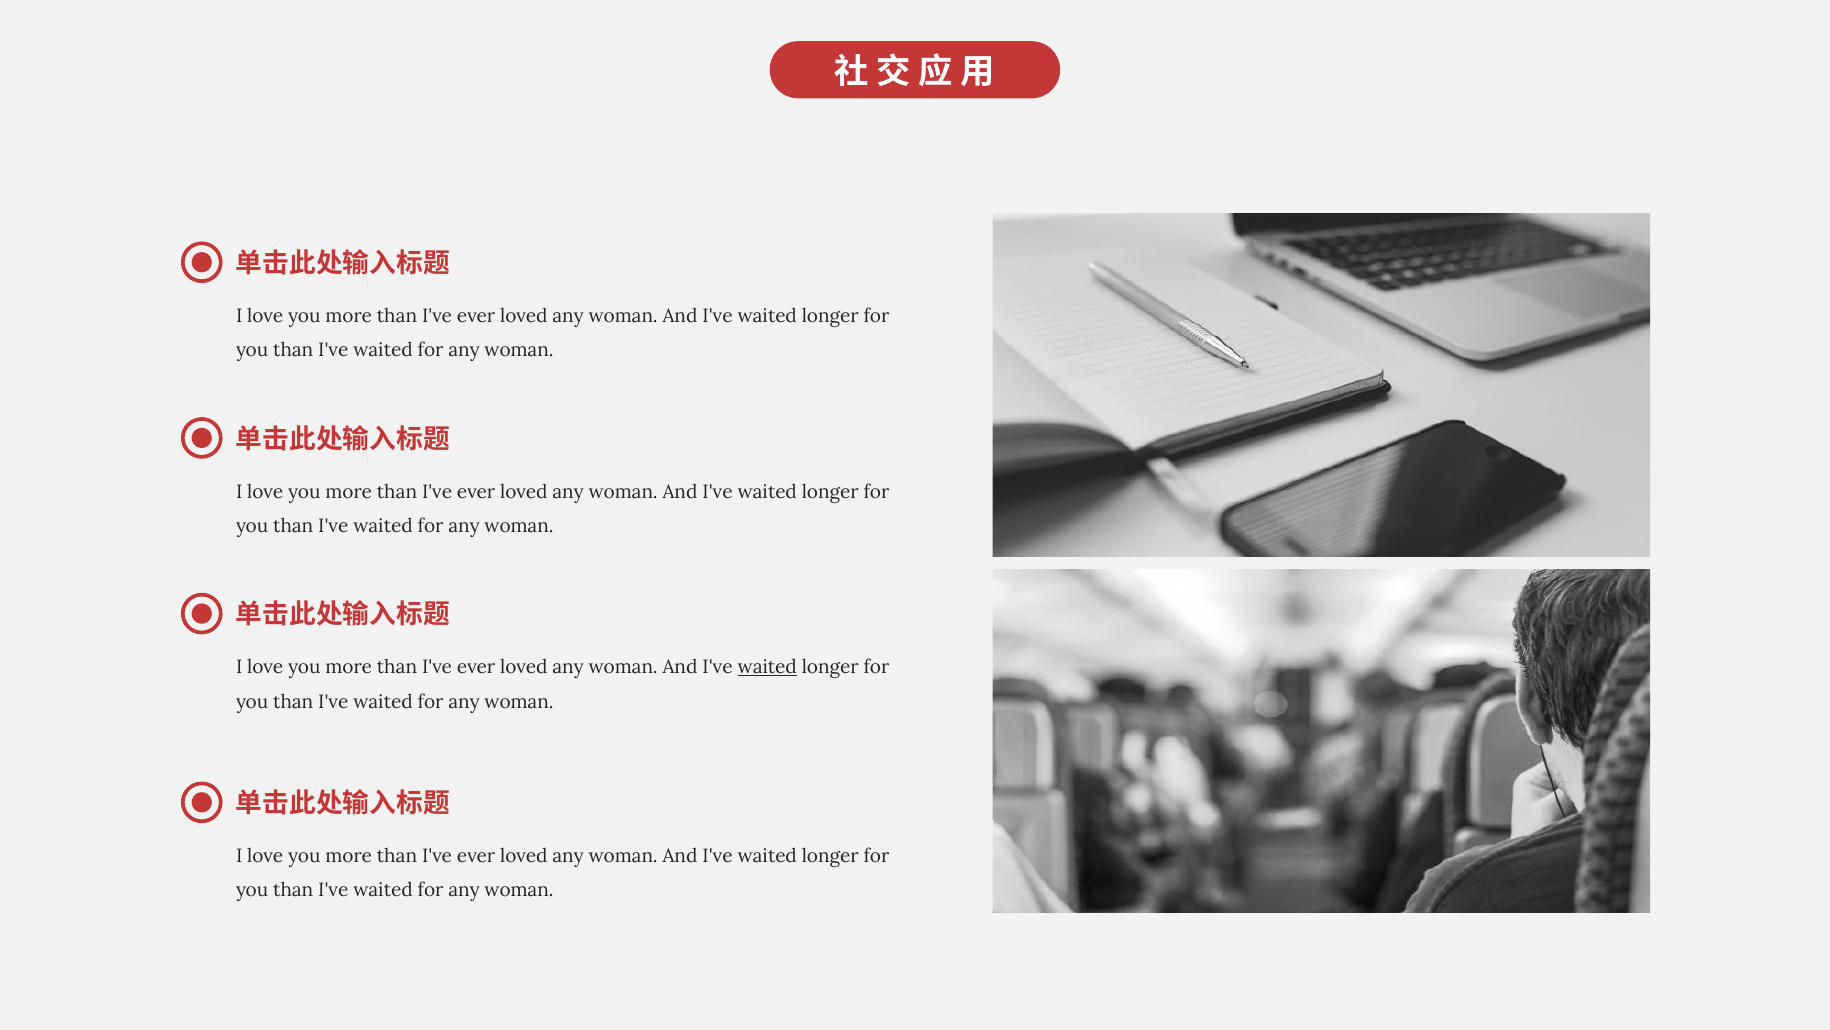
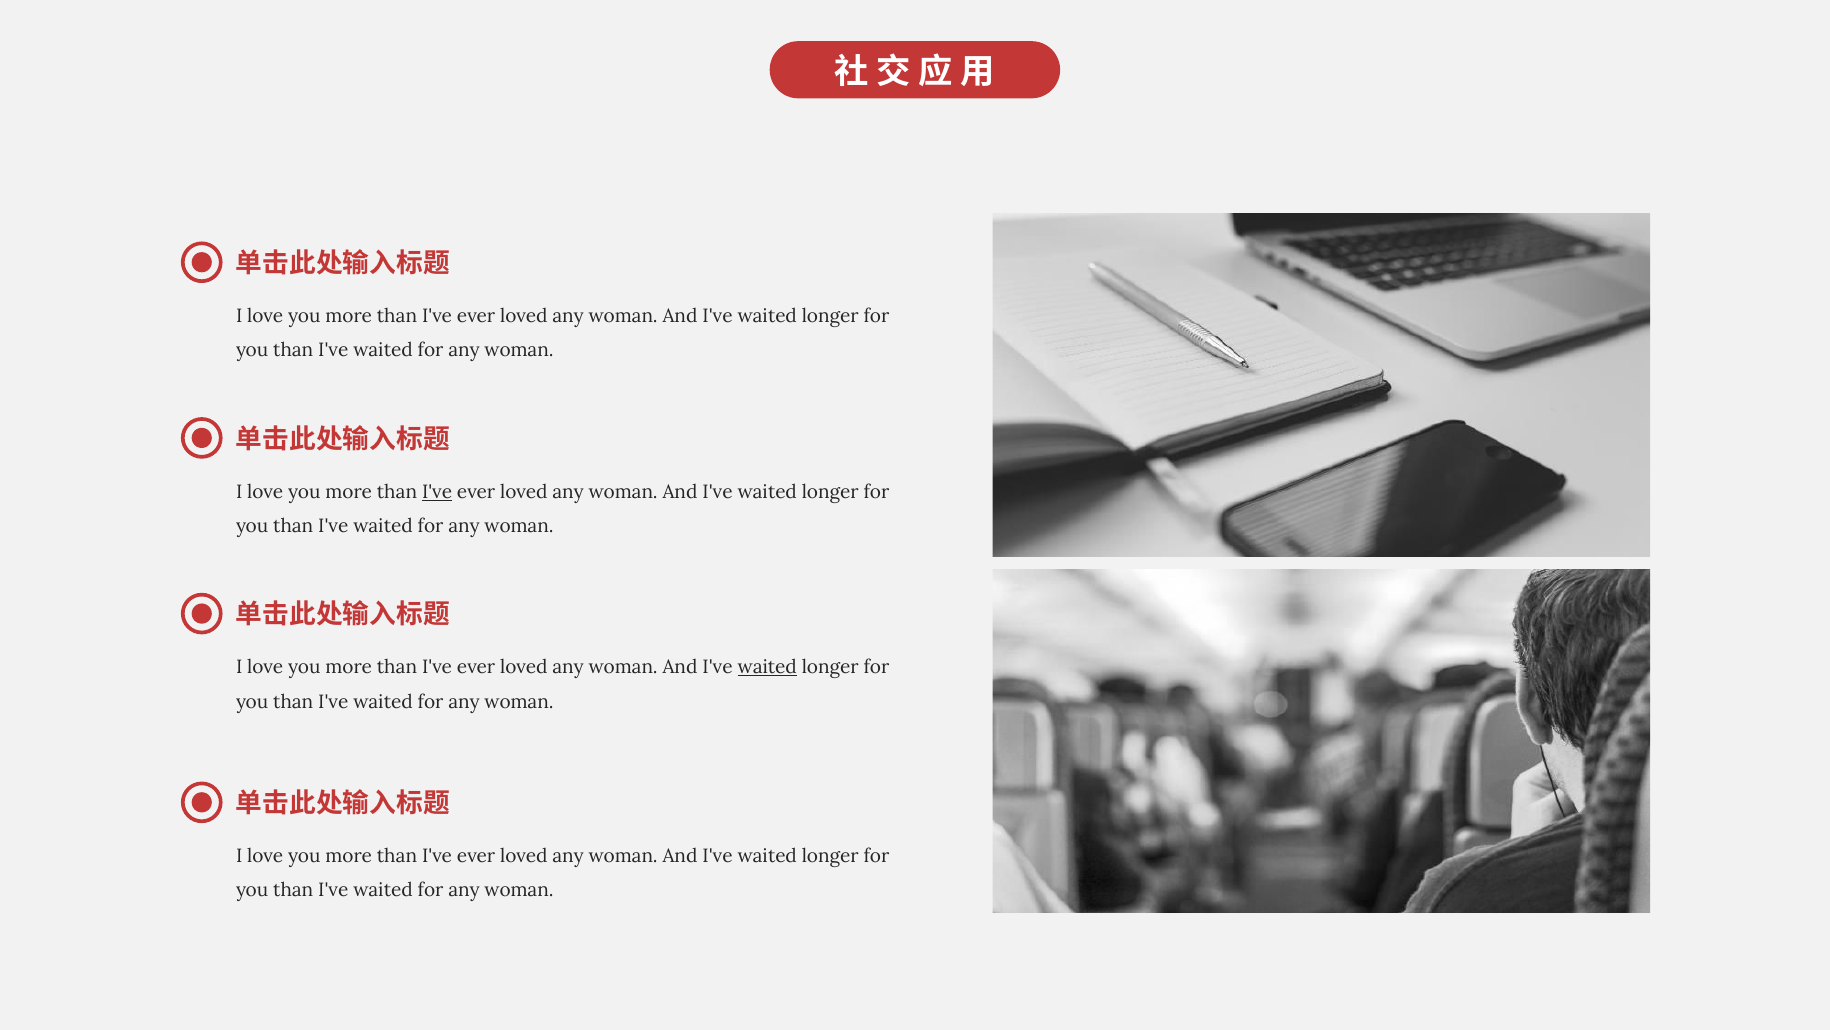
I've underline: none -> present (437, 492)
